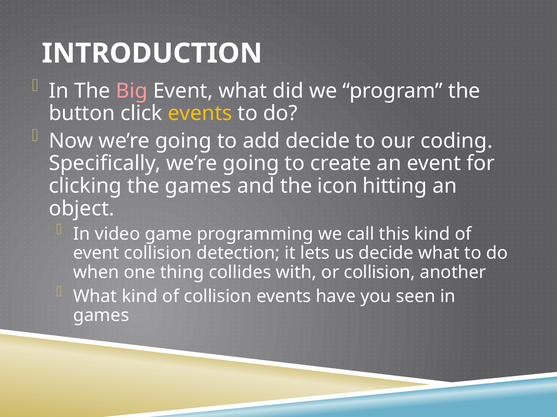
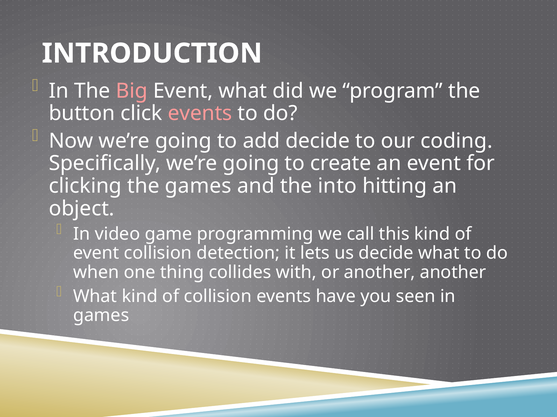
events colour: yellow -> pink (200, 114)
icon: icon -> into (337, 186)
or collision: collision -> another (380, 273)
